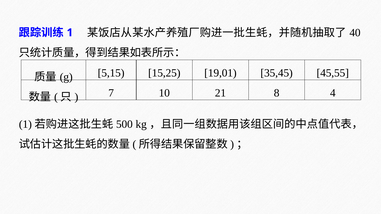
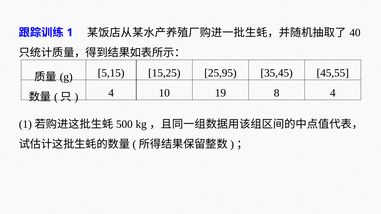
19,01: 19,01 -> 25,95 (220, 73)
7: 7 -> 4 (111, 93)
21: 21 -> 19 (220, 93)
